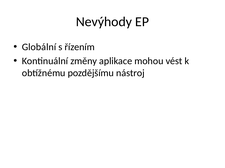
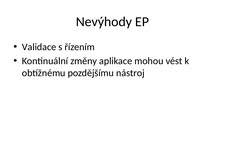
Globální: Globální -> Validace (39, 47)
